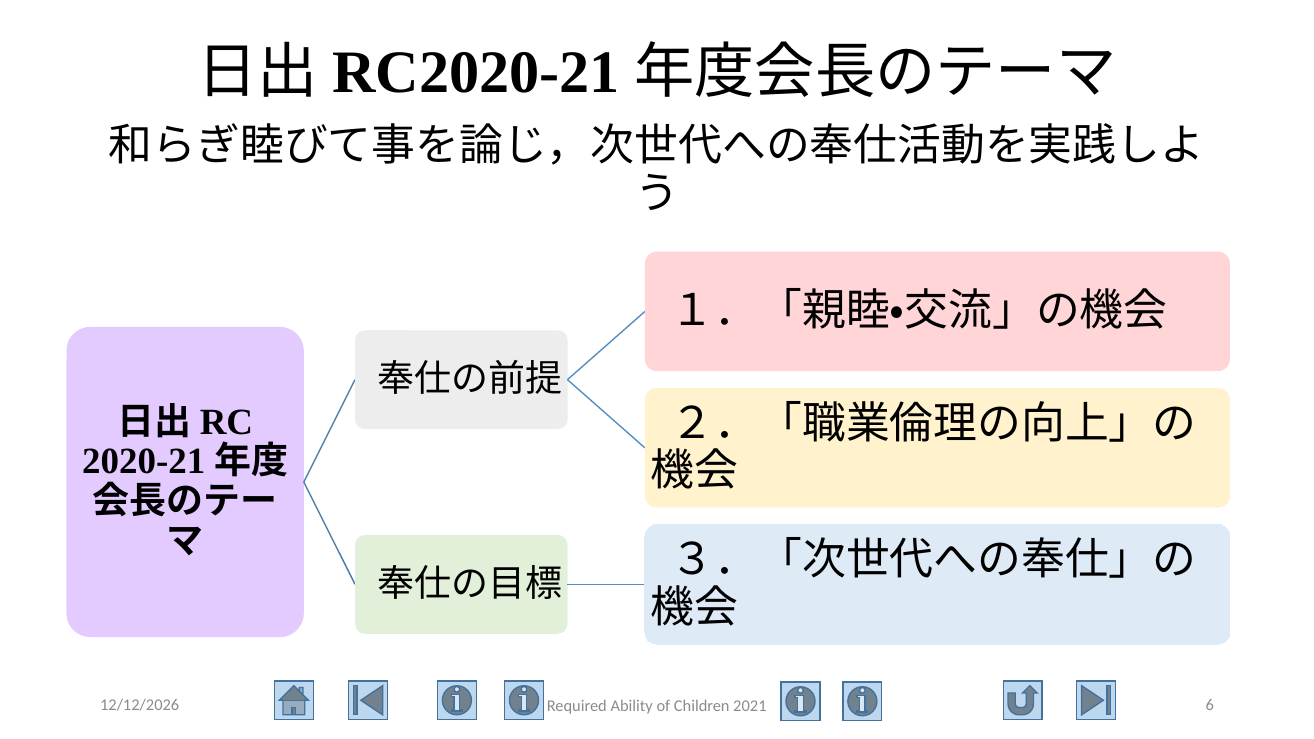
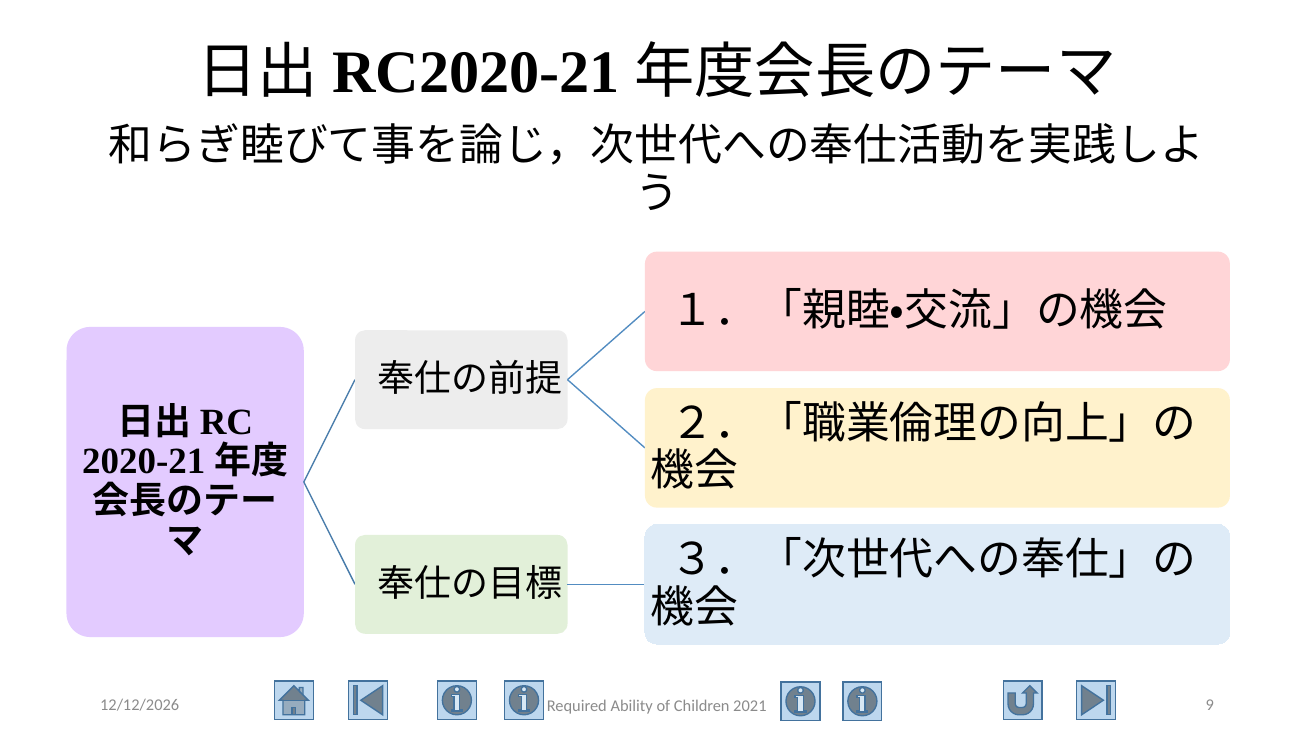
6: 6 -> 9 (1210, 706)
